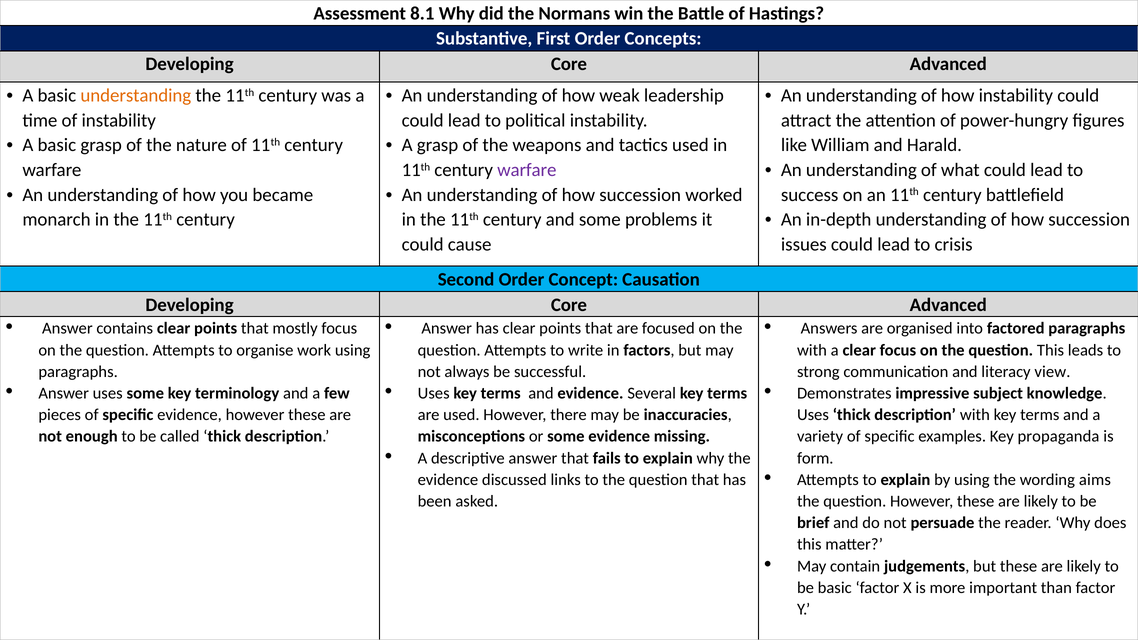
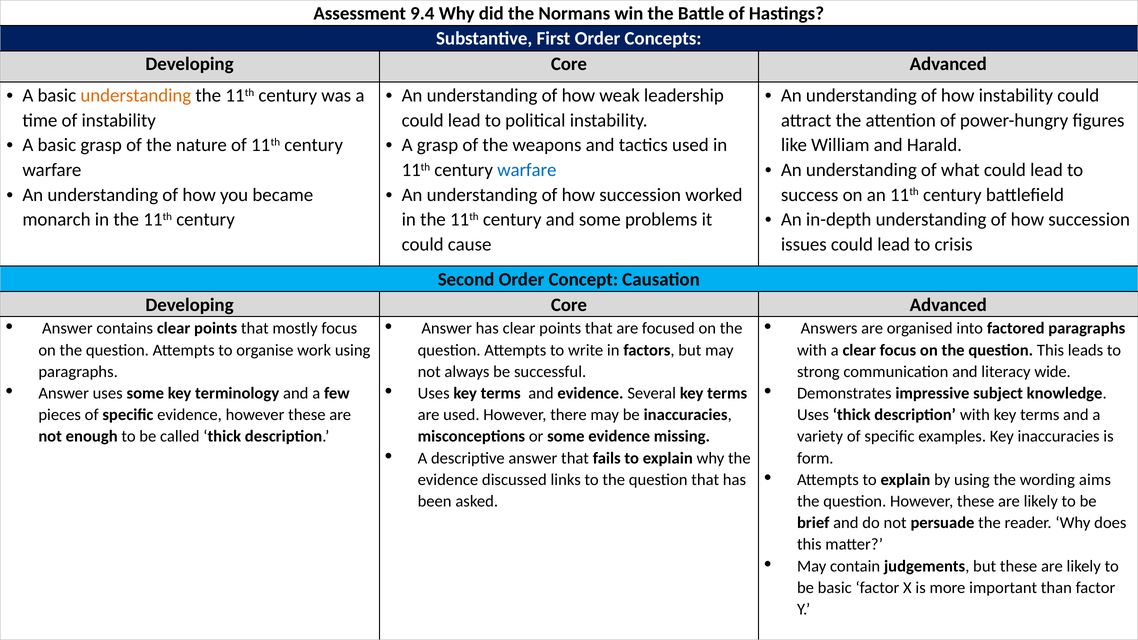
8.1: 8.1 -> 9.4 (422, 13)
warfare colour: purple -> blue (527, 170)
view: view -> wide (1053, 372)
Key propaganda: propaganda -> inaccuracies (1059, 437)
